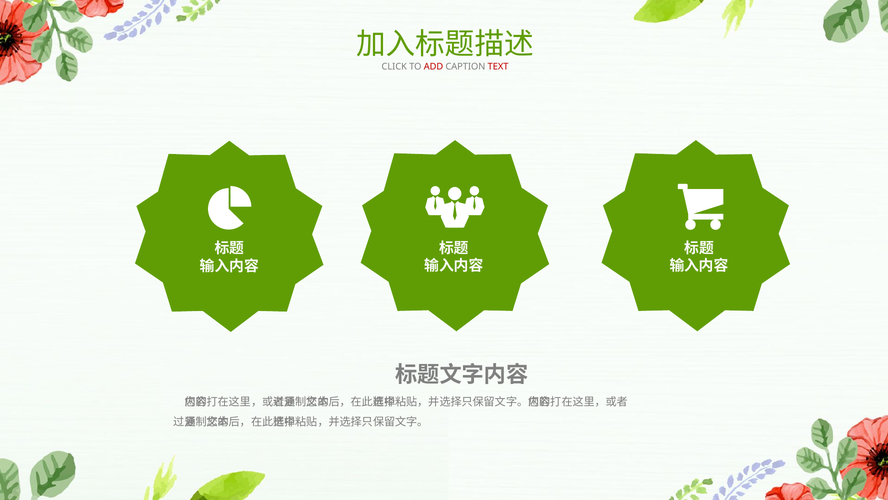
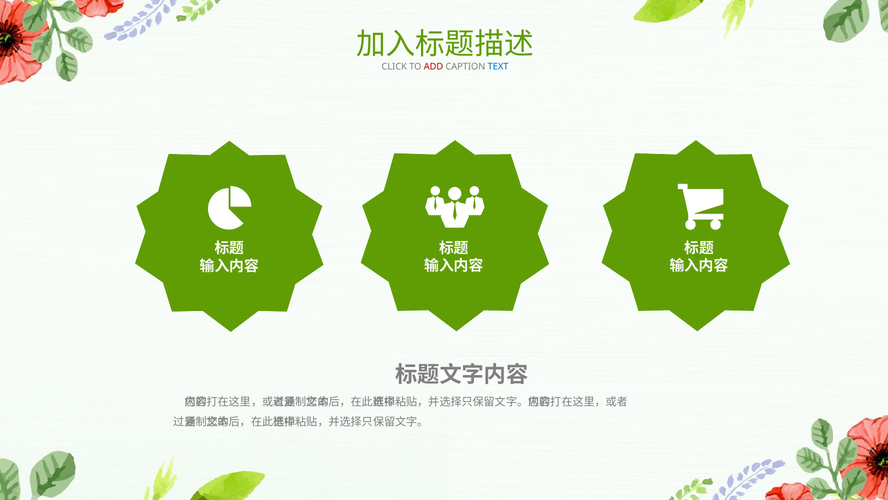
TEXT colour: red -> blue (498, 66)
